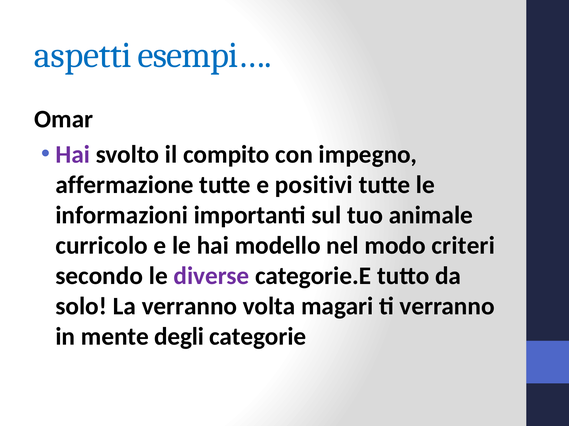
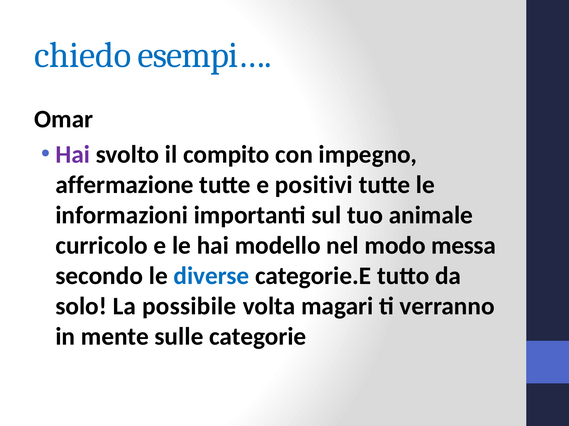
aspetti: aspetti -> chiedo (83, 55)
criteri: criteri -> messa (463, 246)
diverse colour: purple -> blue (211, 276)
La verranno: verranno -> possibile (189, 307)
degli: degli -> sulle (179, 337)
